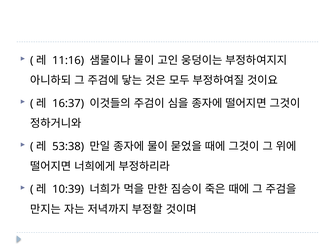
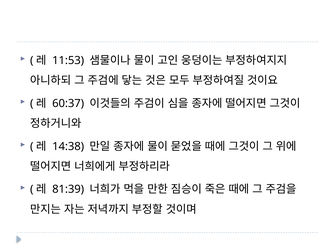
11:16: 11:16 -> 11:53 (68, 61)
16:37: 16:37 -> 60:37 (68, 104)
53:38: 53:38 -> 14:38 (68, 146)
10:39: 10:39 -> 81:39 (68, 189)
